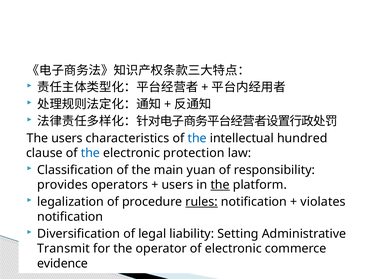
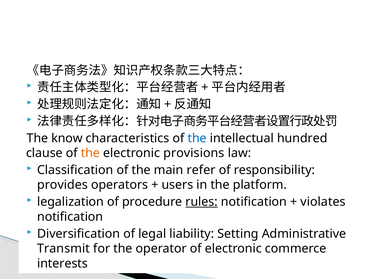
The users: users -> know (67, 138)
the colour: blue -> orange (90, 153)
protection: protection -> provisions (194, 153)
yuan: yuan -> refer (201, 170)
the underline: present -> none (220, 185)
evidence: evidence -> interests (63, 263)
